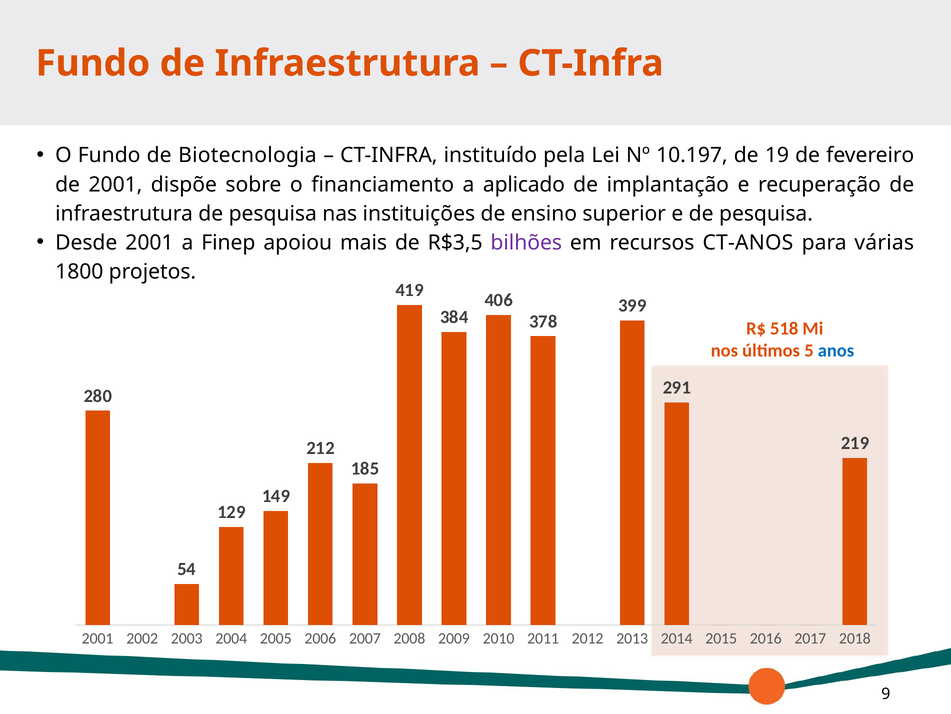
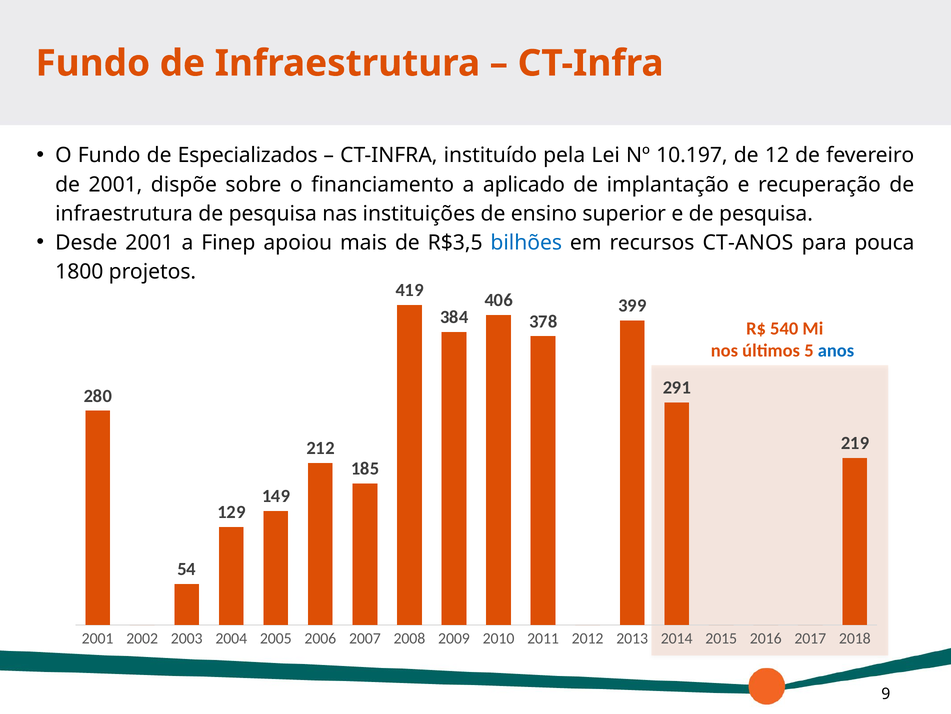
Biotecnologia: Biotecnologia -> Especializados (248, 155)
19: 19 -> 12 (777, 155)
bilhões colour: purple -> blue (526, 243)
várias: várias -> pouca (884, 243)
518: 518 -> 540 (784, 328)
